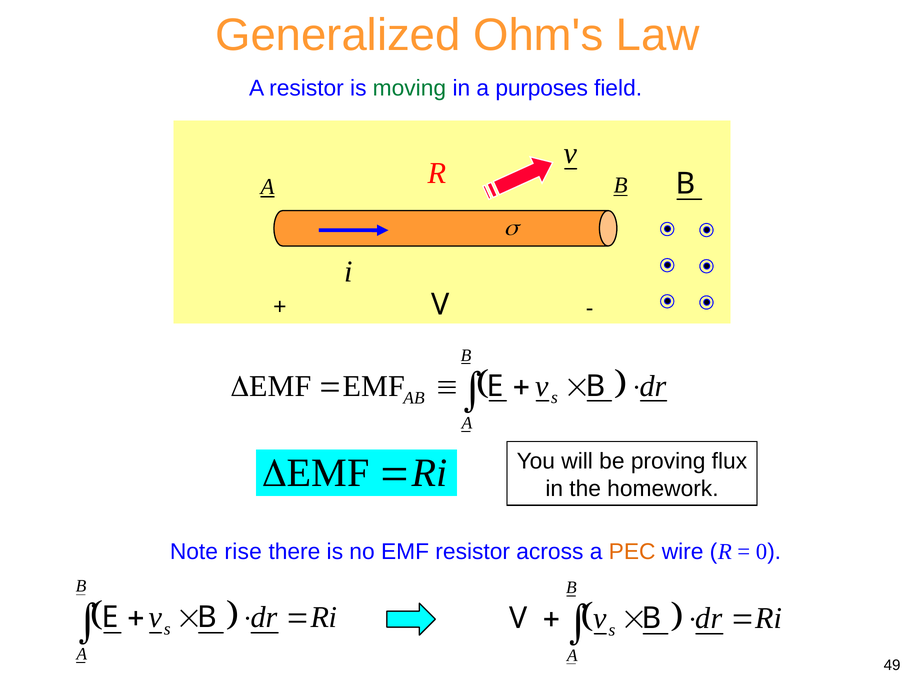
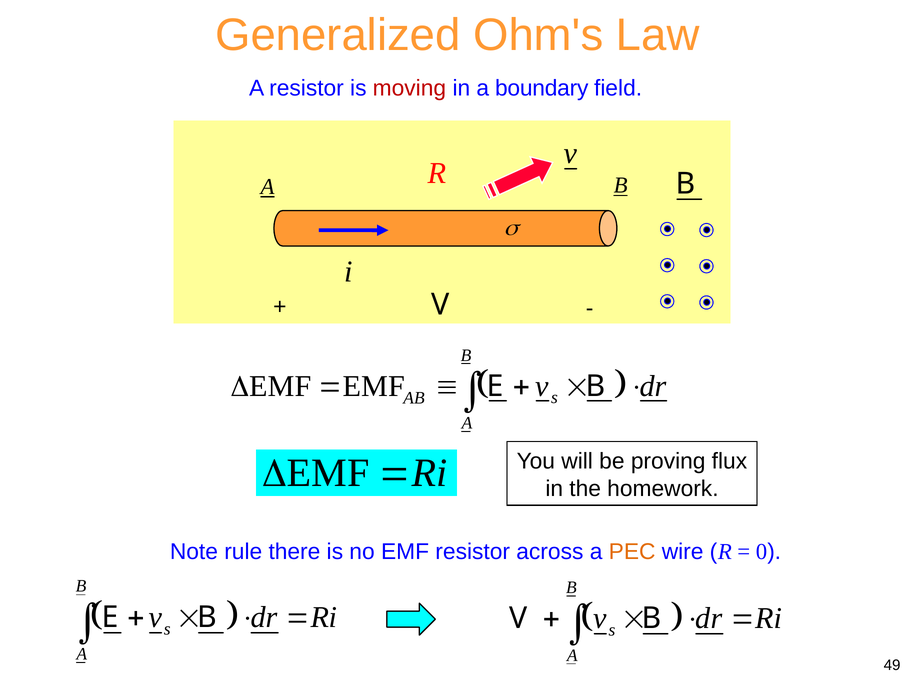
moving colour: green -> red (409, 88)
purposes: purposes -> boundary (542, 88)
rise: rise -> rule (243, 551)
